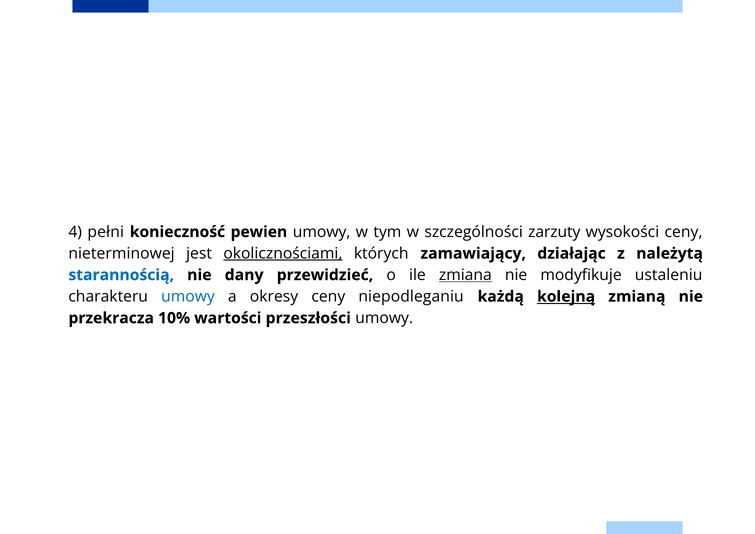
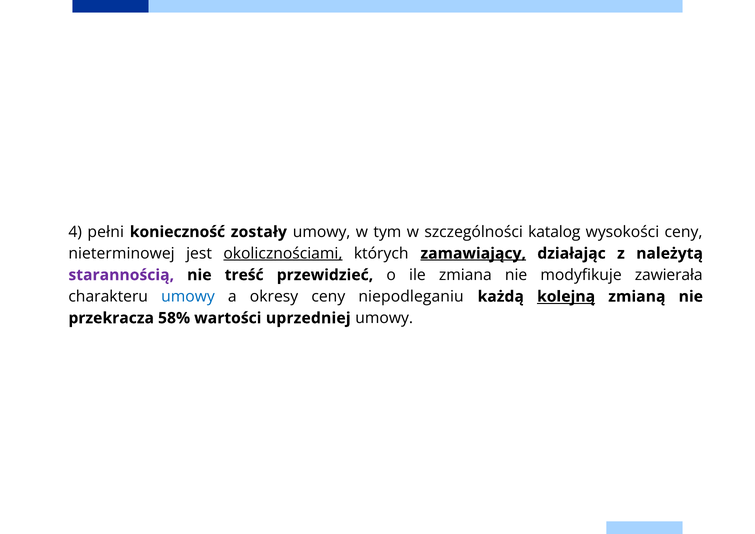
pewien: pewien -> zostały (259, 232)
zarzuty: zarzuty -> katalog (554, 232)
zamawiający underline: none -> present (473, 253)
starannością colour: blue -> purple (121, 275)
dany: dany -> treść (244, 275)
zmiana underline: present -> none (465, 275)
ustaleniu: ustaleniu -> zawierała (669, 275)
10%: 10% -> 58% (174, 318)
przeszłości: przeszłości -> uprzedniej (308, 318)
